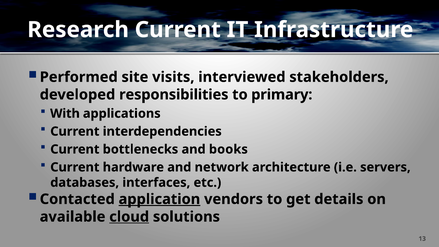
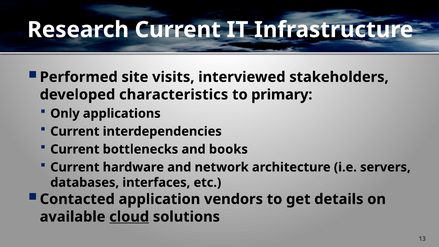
responsibilities: responsibilities -> characteristics (174, 95)
With: With -> Only (65, 114)
application underline: present -> none (159, 199)
